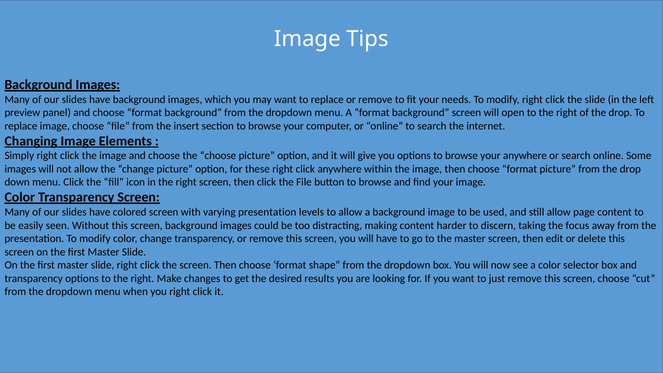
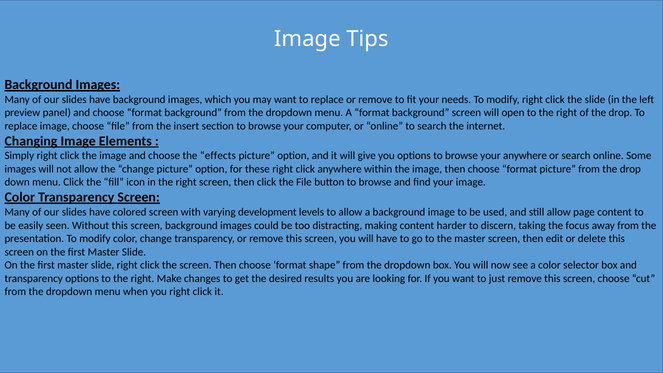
the choose: choose -> effects (218, 156)
varying presentation: presentation -> development (267, 212)
